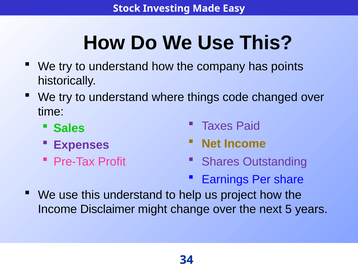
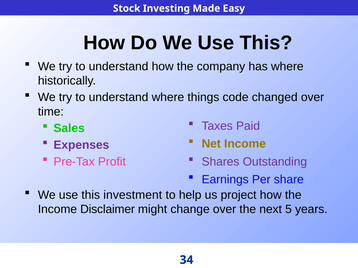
has points: points -> where (287, 66)
this understand: understand -> investment (133, 195)
